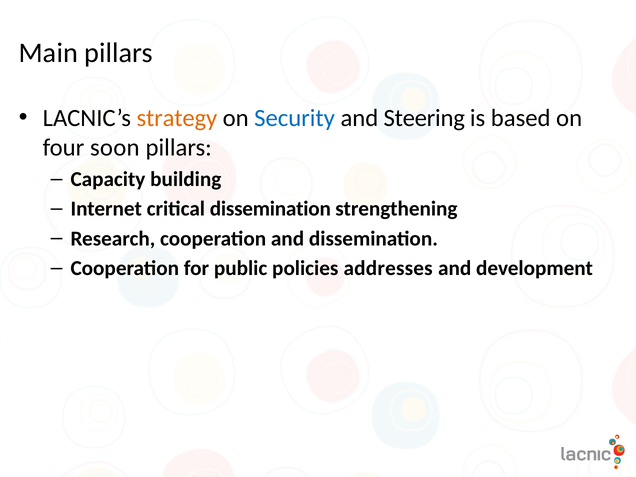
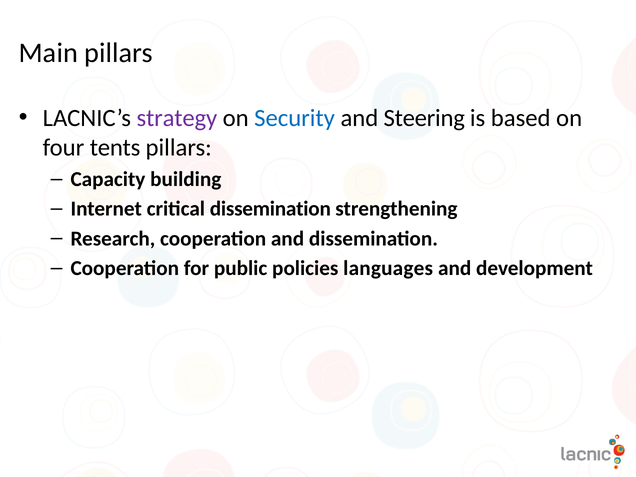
strategy colour: orange -> purple (177, 118)
soon: soon -> tents (115, 148)
addresses: addresses -> languages (388, 268)
